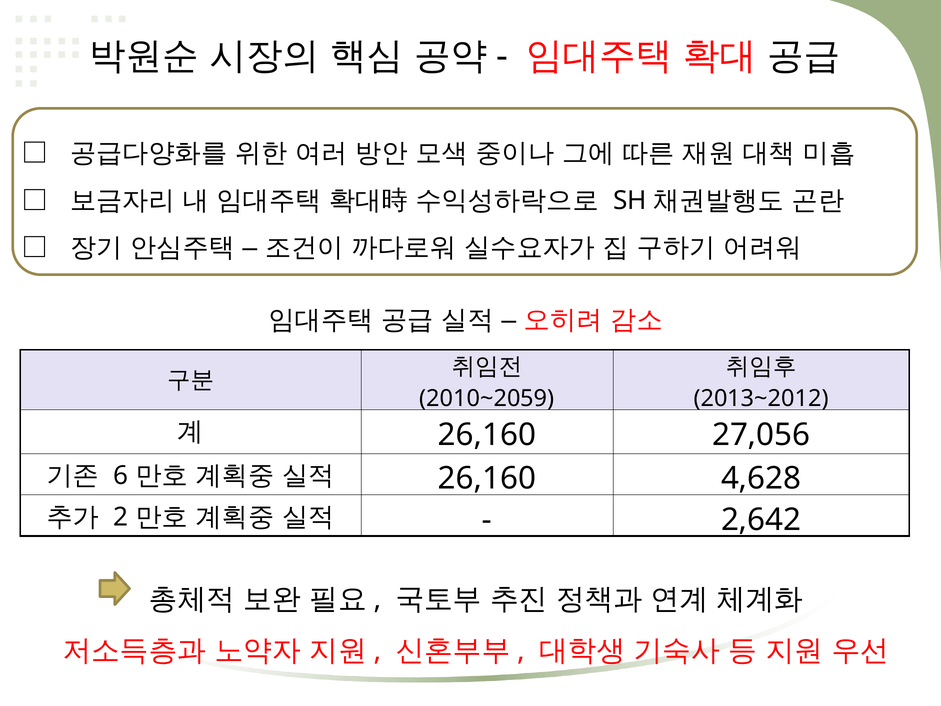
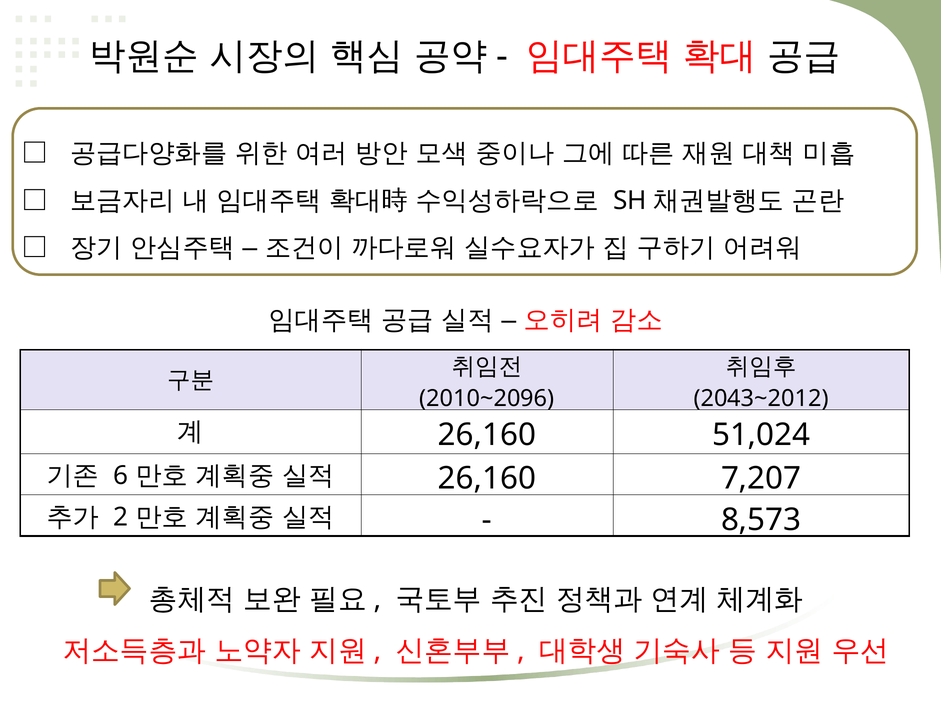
2010~2059: 2010~2059 -> 2010~2096 (487, 398)
2013~2012: 2013~2012 -> 2043~2012 (761, 398)
27,056: 27,056 -> 51,024 (761, 435)
4,628: 4,628 -> 7,207 (761, 478)
2,642: 2,642 -> 8,573 (761, 520)
